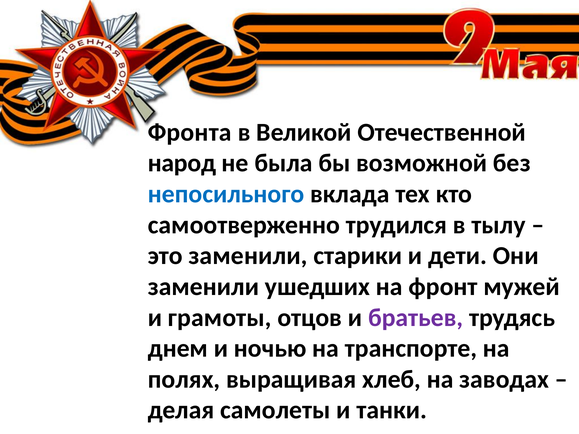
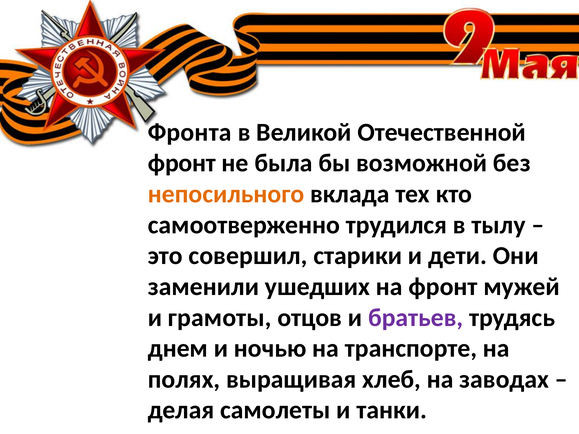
народ: народ -> фронт (182, 163)
непосильного colour: blue -> orange (226, 194)
это заменили: заменили -> совершил (248, 256)
